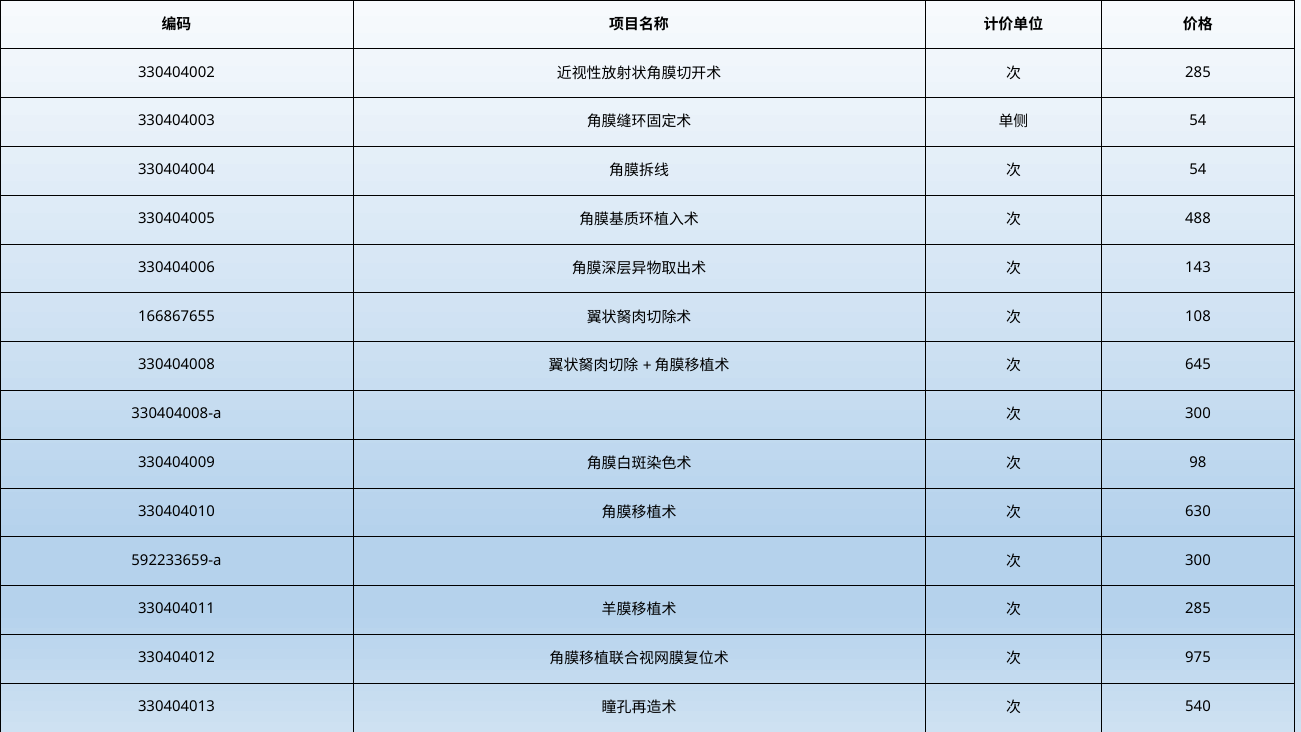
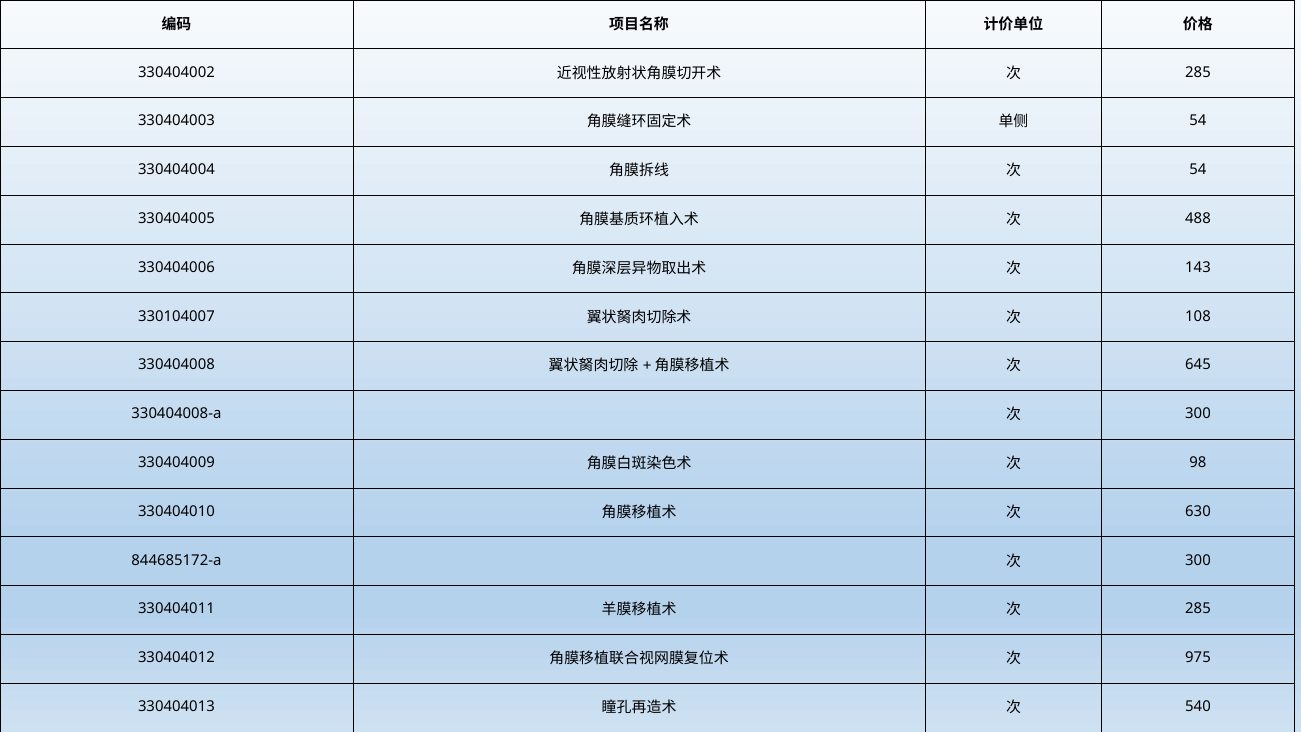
166867655: 166867655 -> 330104007 (176, 316)
592233659-a: 592233659-a -> 844685172-a (176, 560)
